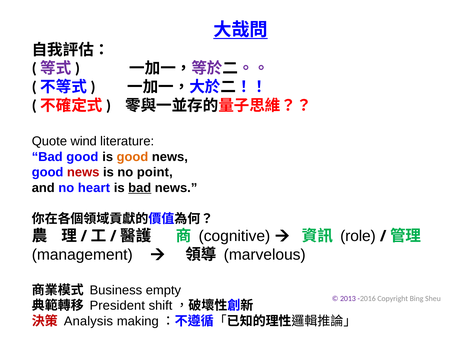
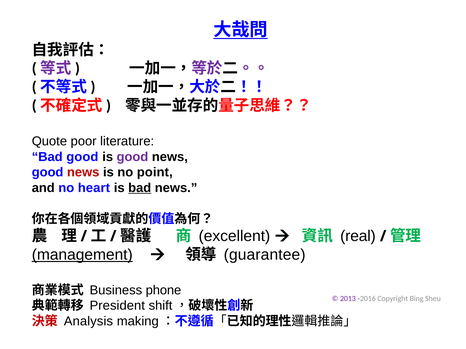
wind: wind -> poor (84, 141)
good colour: orange -> purple (132, 157)
cognitive: cognitive -> excellent (234, 236)
role: role -> real (358, 236)
management underline: none -> present (82, 255)
marvelous: marvelous -> guarantee (265, 255)
empty: empty -> phone (163, 291)
